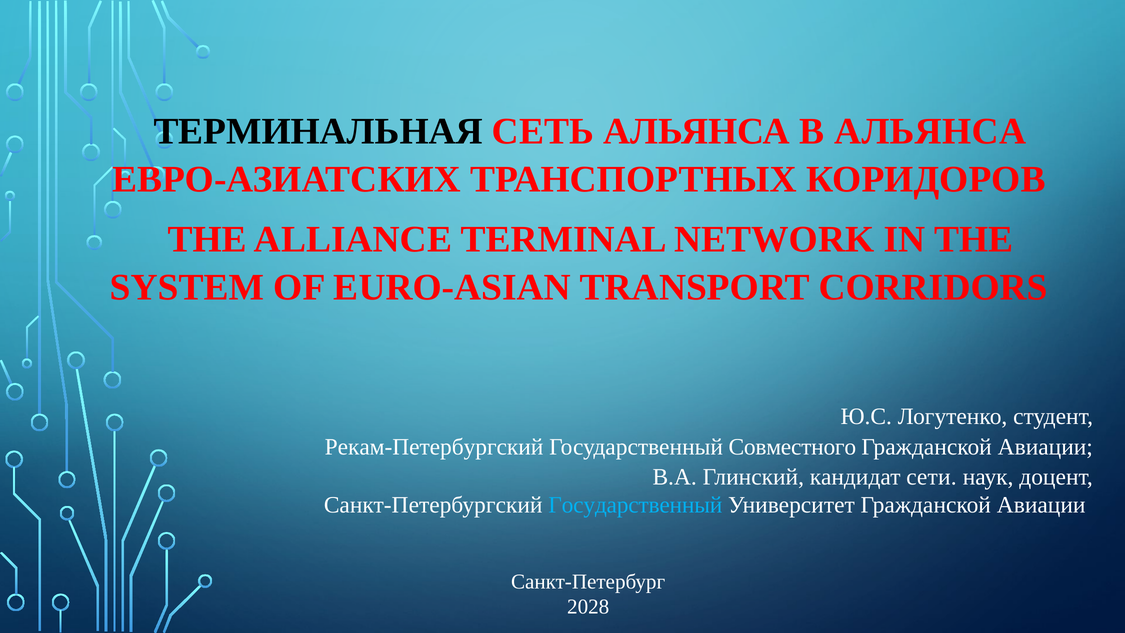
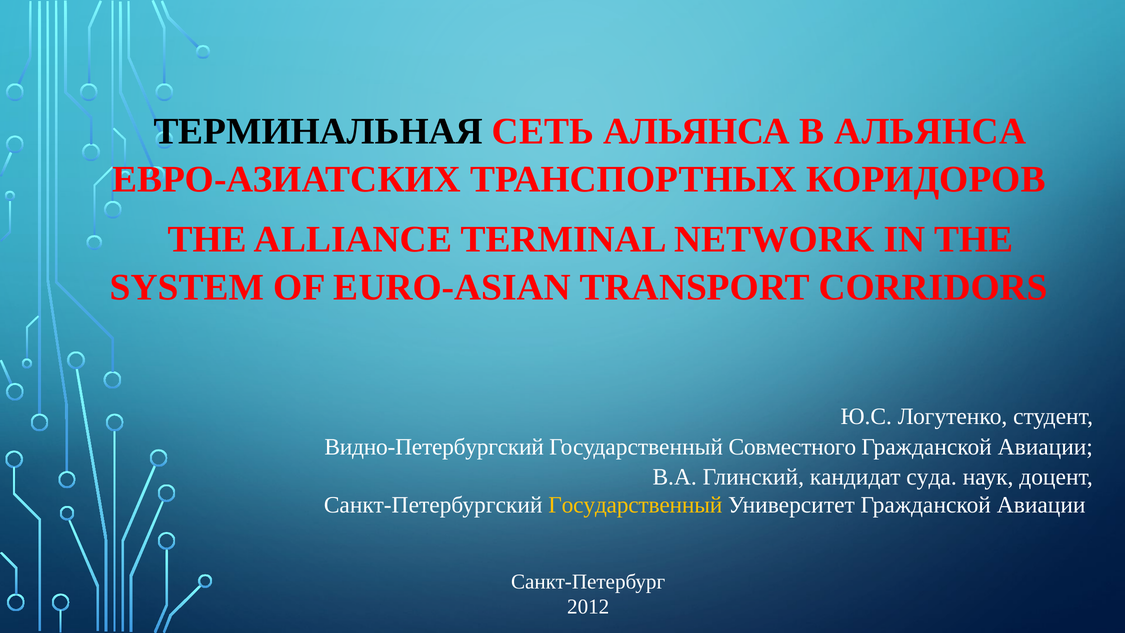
Рекам-Петербургский: Рекам-Петербургский -> Видно-Петербургский (434, 447)
сети: сети -> суда (932, 477)
Государственный colour: light blue -> yellow (635, 505)
2028: 2028 -> 2012 (588, 607)
